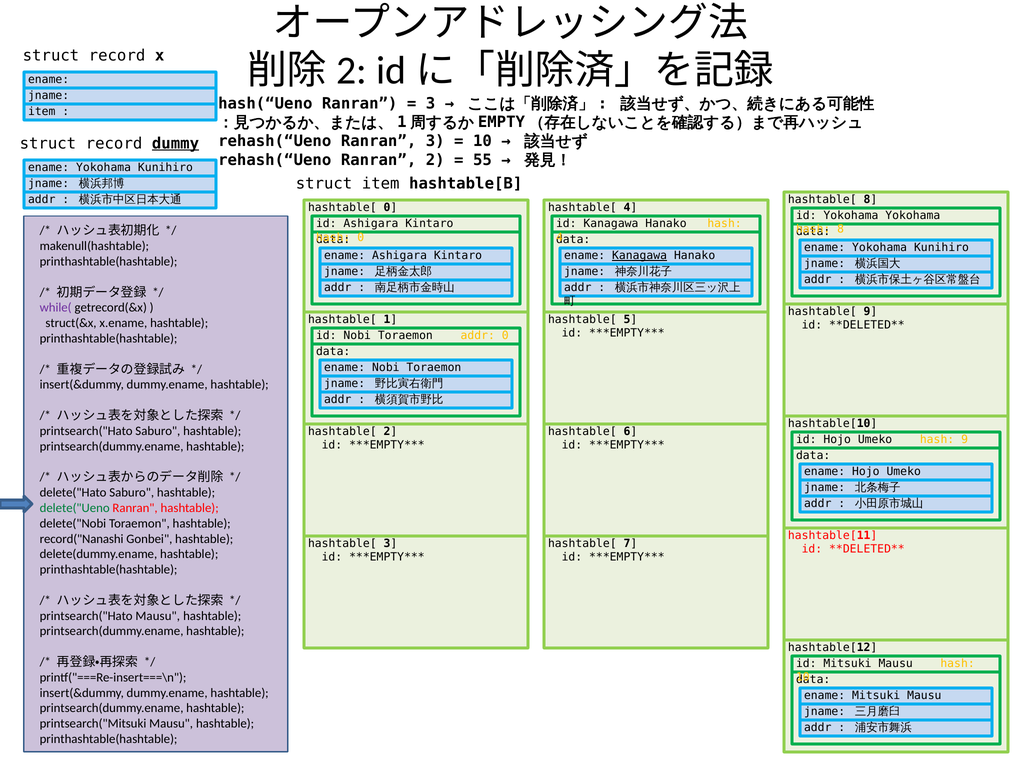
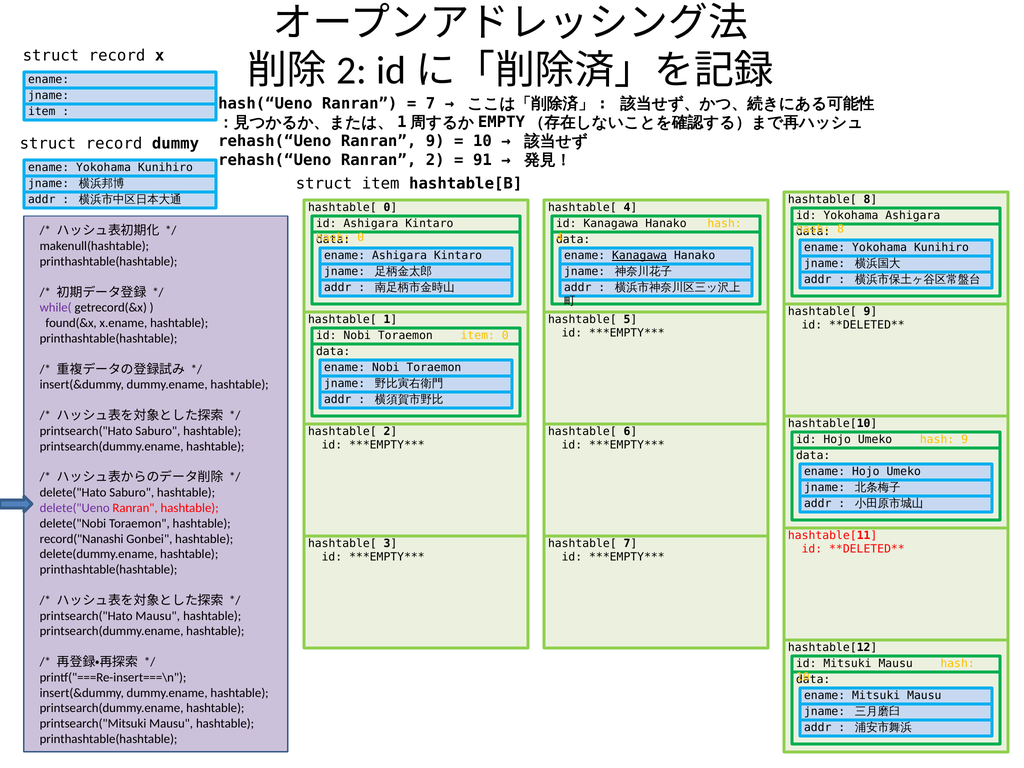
3: 3 -> 7 (431, 103)
Ranran 3: 3 -> 9 (435, 141)
dummy underline: present -> none (176, 143)
55: 55 -> 91 (482, 160)
Yokohama: Yokohama -> Ashigara (913, 216)
struct(&x: struct(&x -> found(&x (71, 323)
addr: addr -> item (478, 336)
delete("Ueno colour: green -> purple (75, 508)
